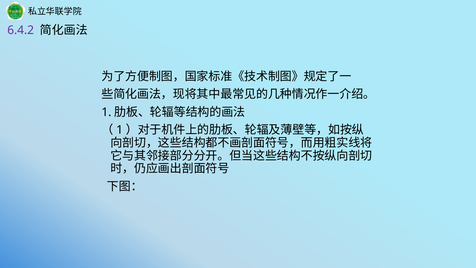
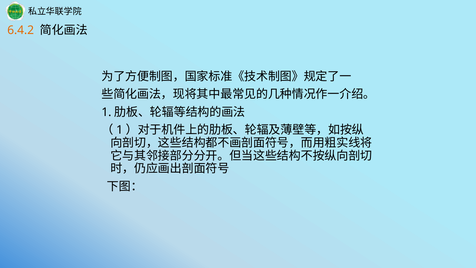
6.4.2 colour: purple -> orange (21, 30)
